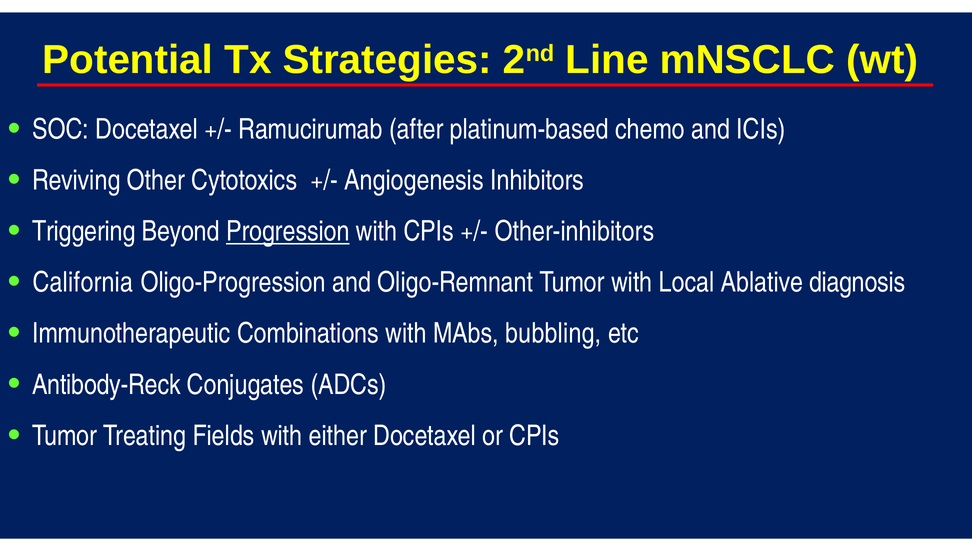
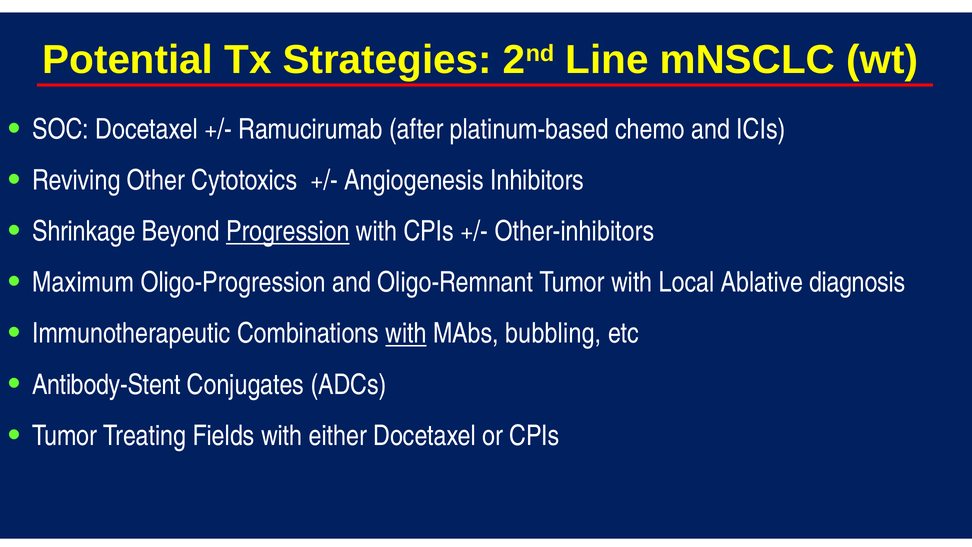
Triggering: Triggering -> Shrinkage (84, 231)
California: California -> Maximum (83, 282)
with underline: none -> present (406, 333)
Antibody-Reck: Antibody-Reck -> Antibody-Stent (106, 384)
